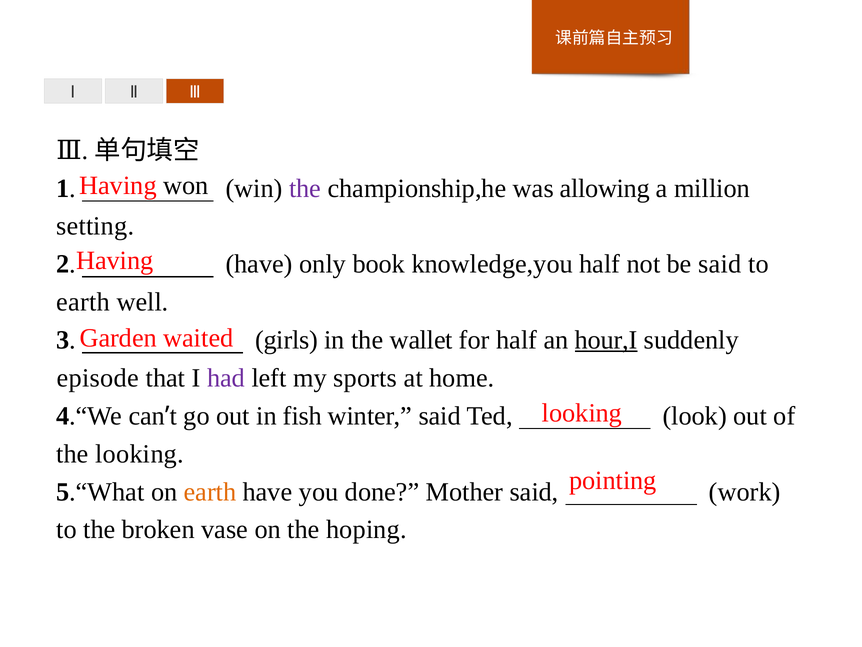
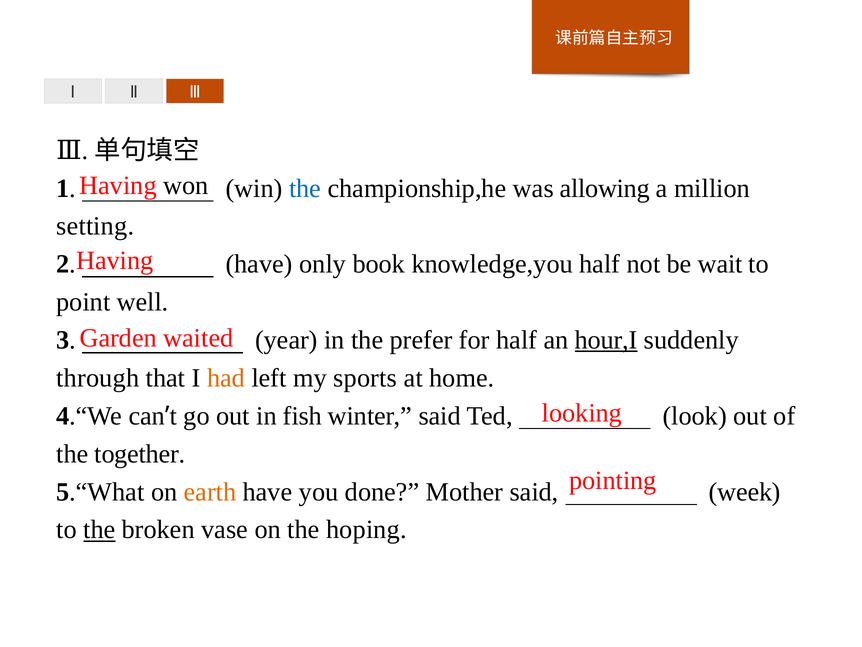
the colour: purple -> blue (305, 188)
be said: said -> wait (720, 264)
earth: earth -> point (83, 302)
girls: girls -> year (286, 340)
wallet: wallet -> prefer (421, 340)
episode: episode -> through (98, 378)
had colour: purple -> orange (226, 378)
the looking: looking -> together (140, 454)
work: work -> week (745, 491)
the underline: none -> present (99, 529)
